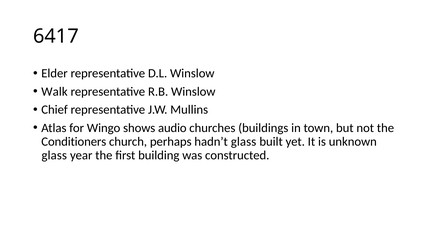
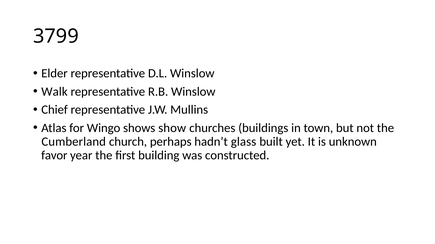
6417: 6417 -> 3799 (56, 37)
audio: audio -> show (172, 128)
Conditioners: Conditioners -> Cumberland (74, 142)
glass: glass -> favor (54, 156)
